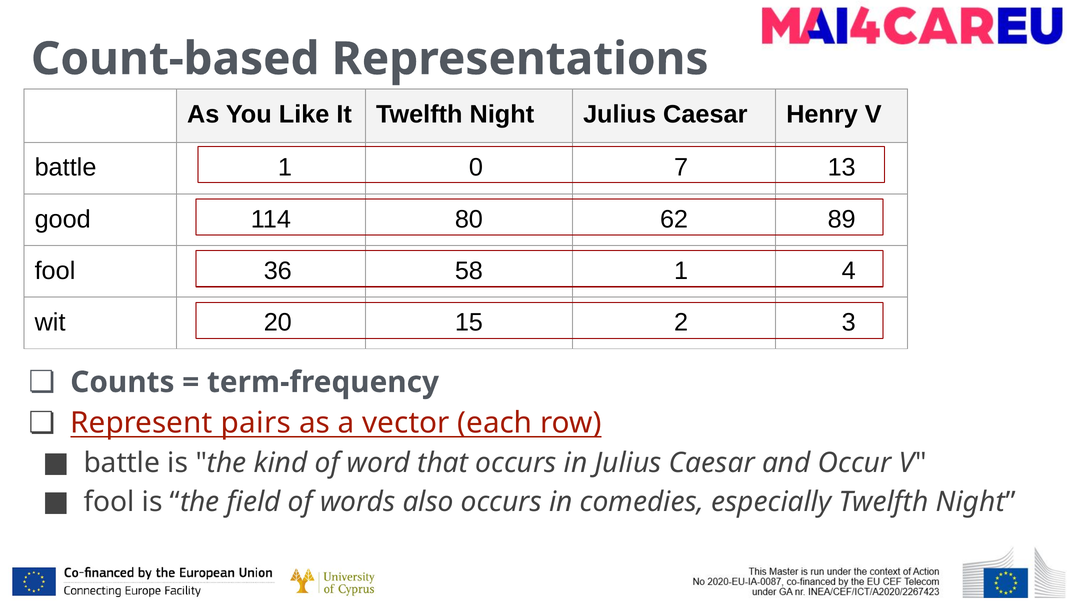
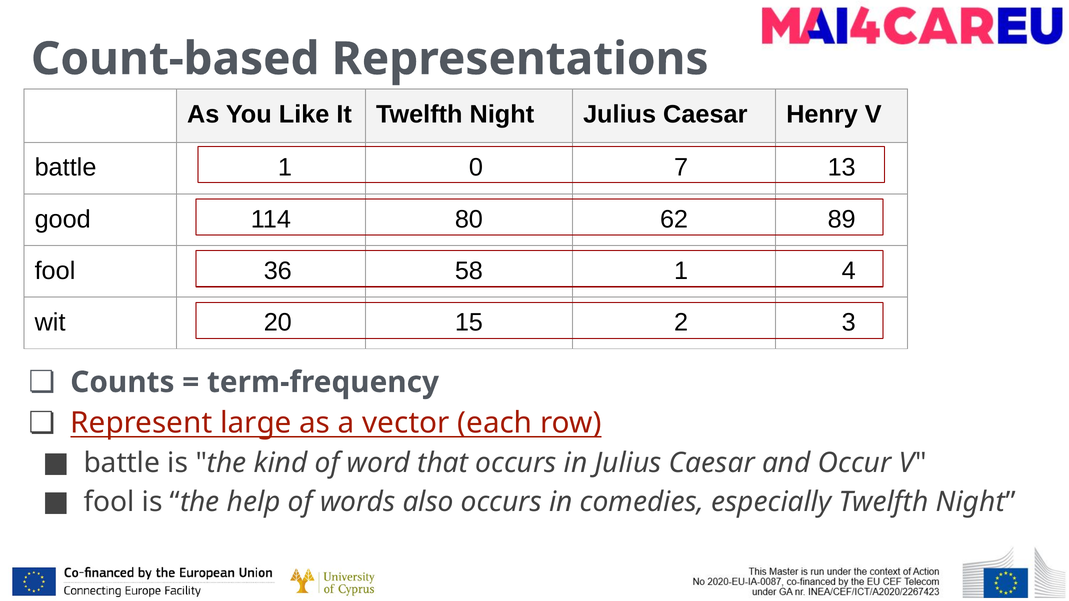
pairs: pairs -> large (256, 423)
field: field -> help (254, 502)
